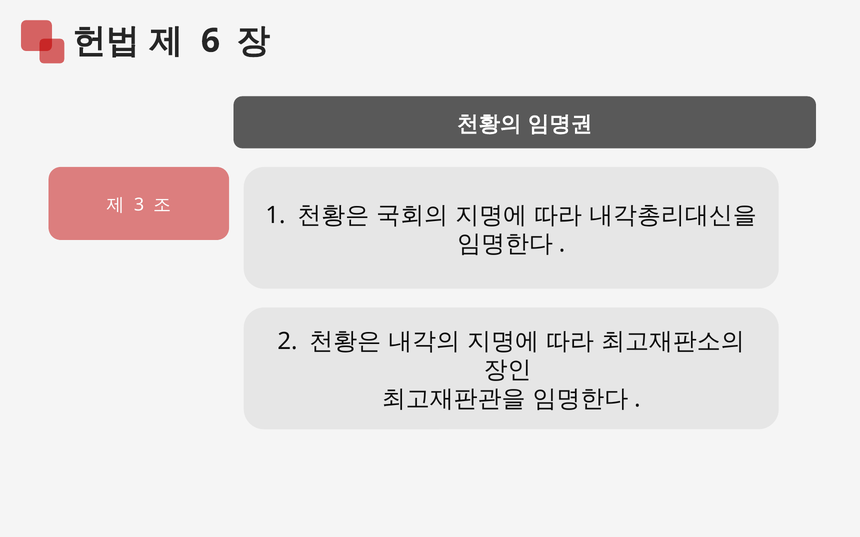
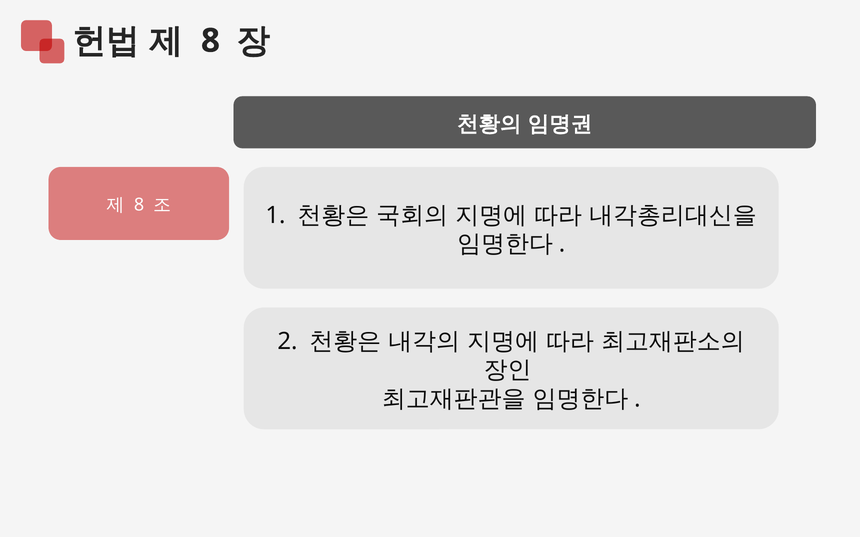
6: 6 -> 8 (210, 41)
3: 3 -> 8 (139, 205)
